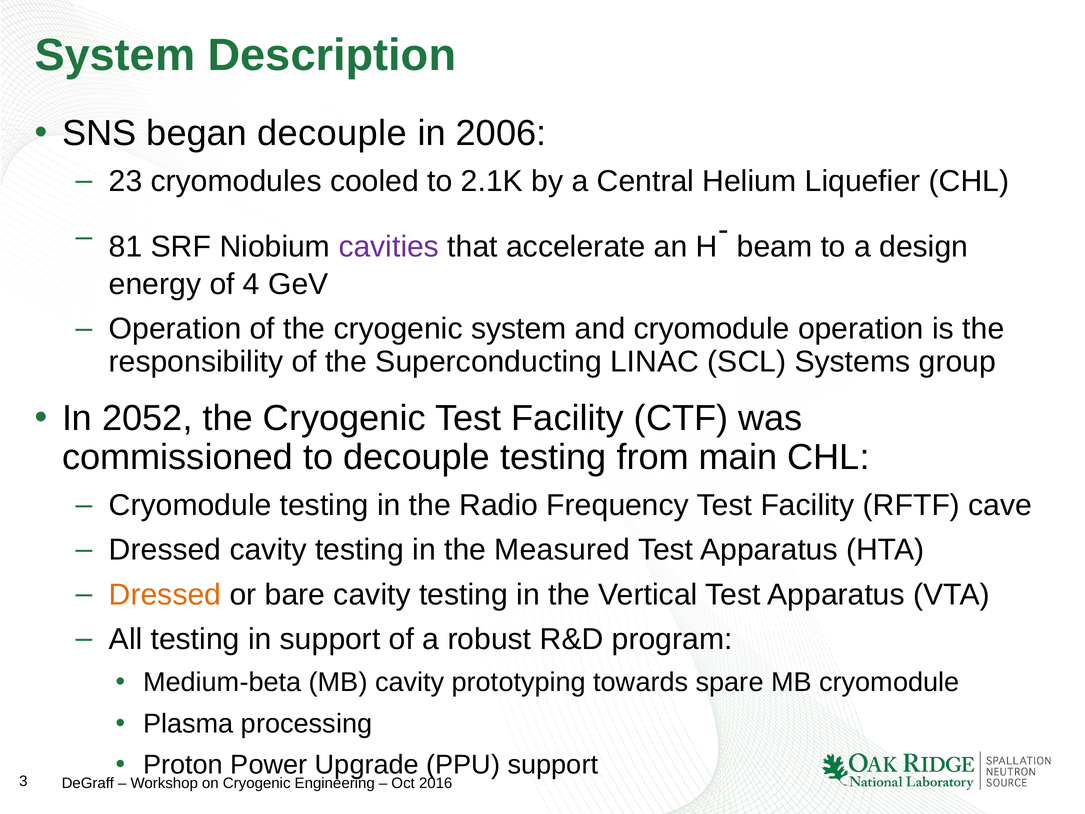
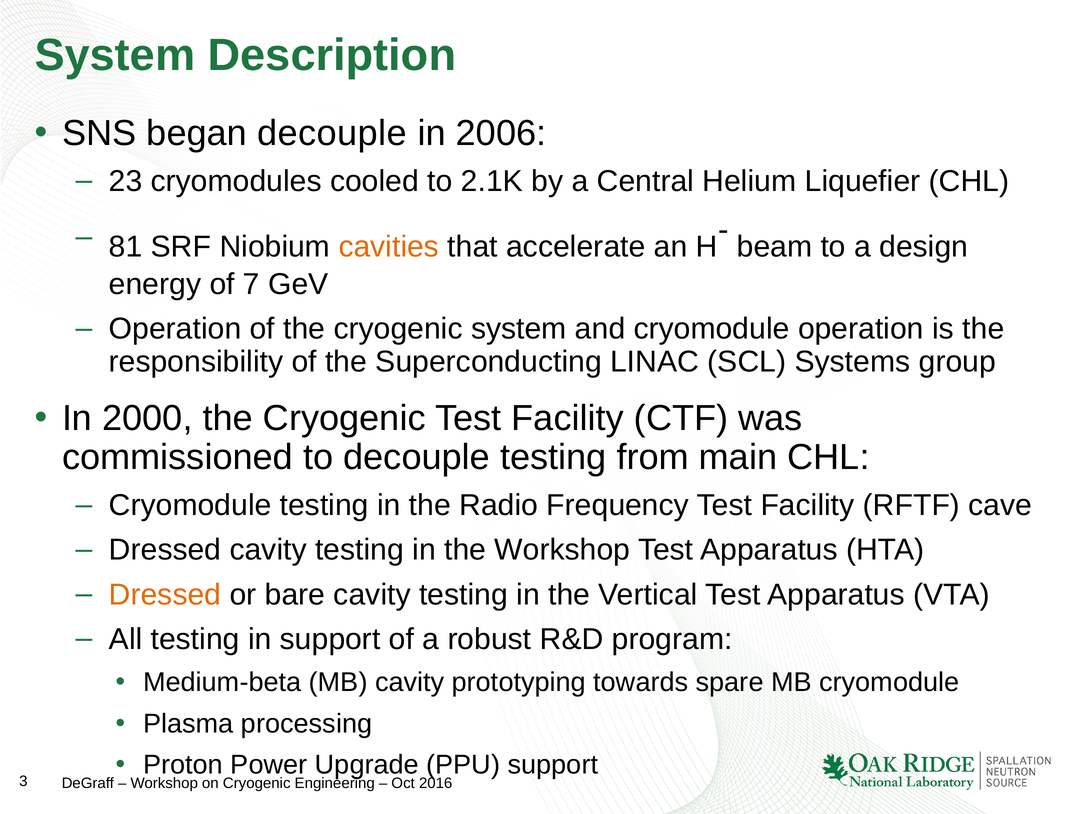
cavities colour: purple -> orange (389, 247)
4: 4 -> 7 (251, 284)
2052: 2052 -> 2000 (147, 418)
the Measured: Measured -> Workshop (562, 550)
